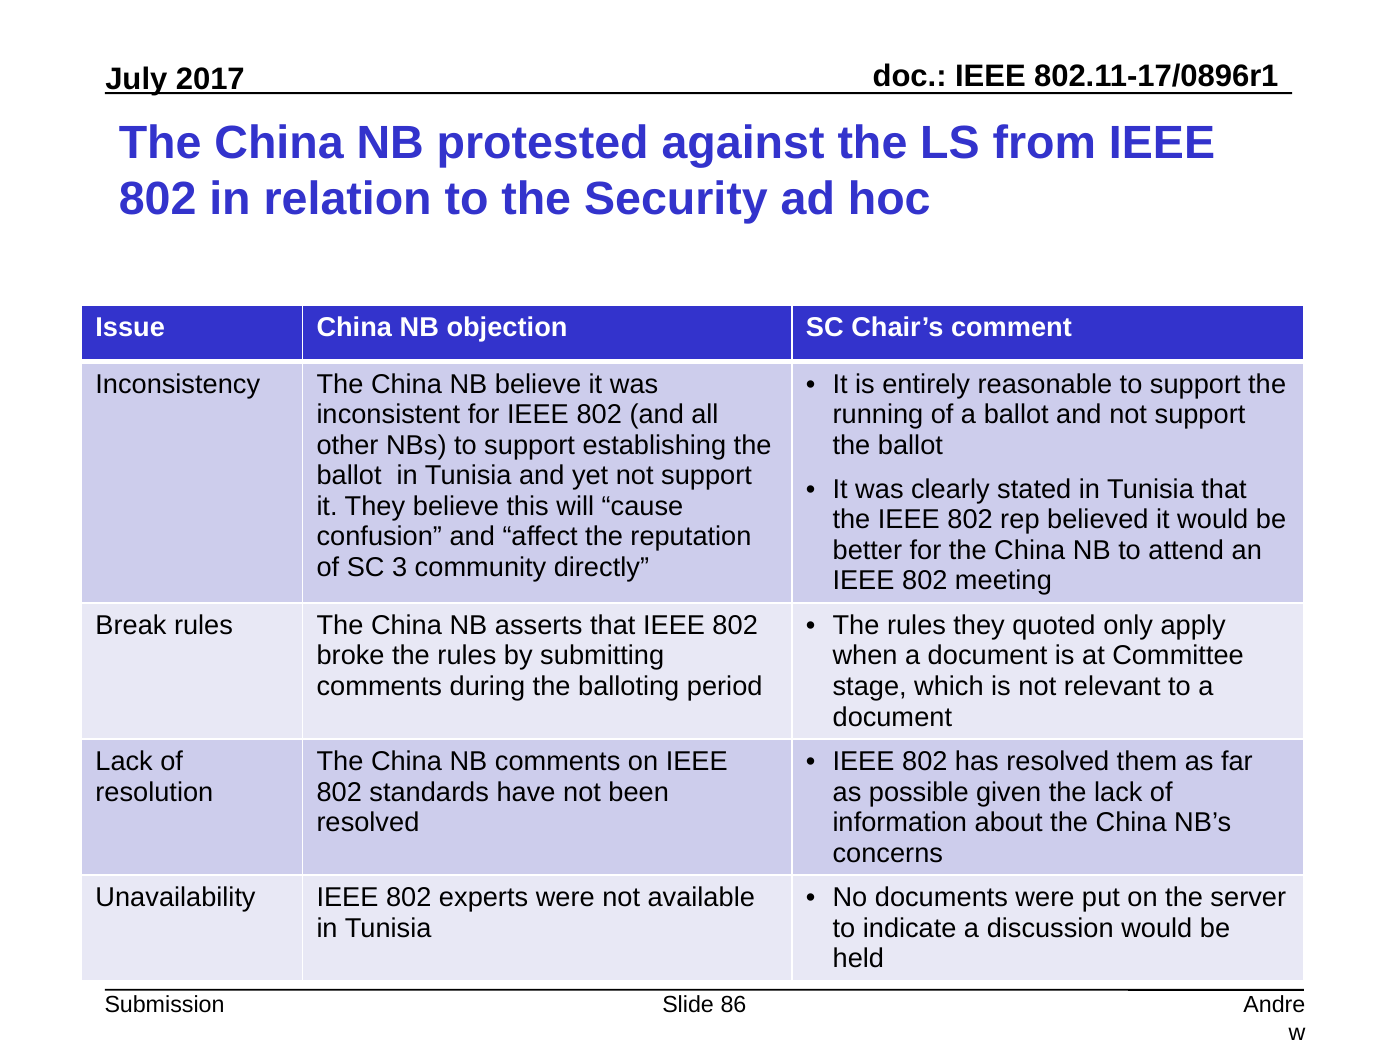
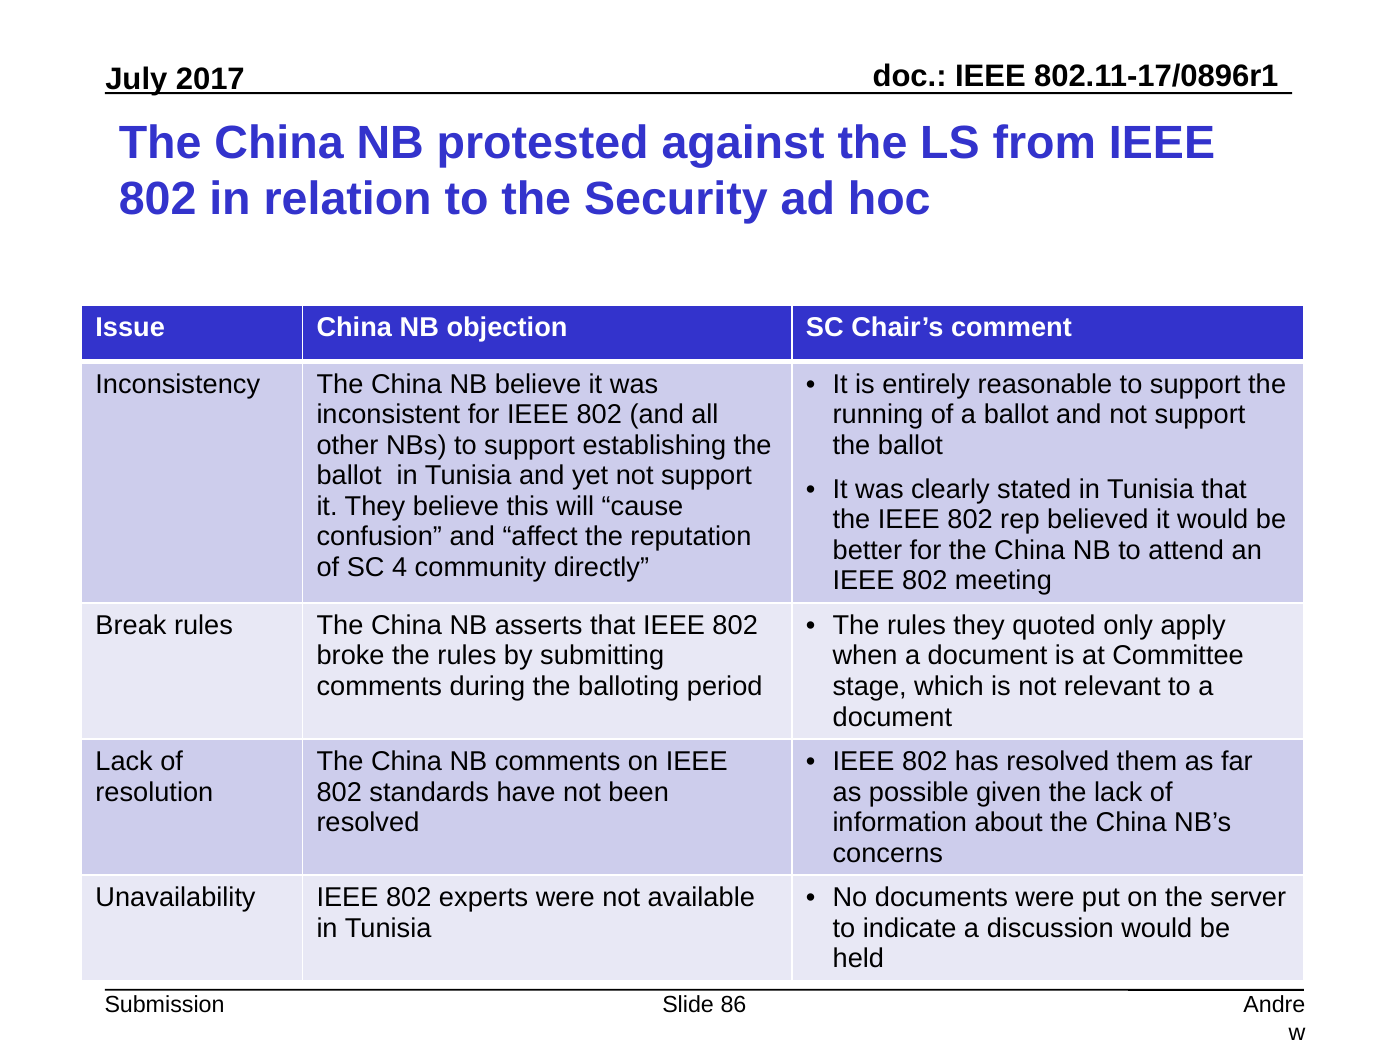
3: 3 -> 4 (400, 567)
